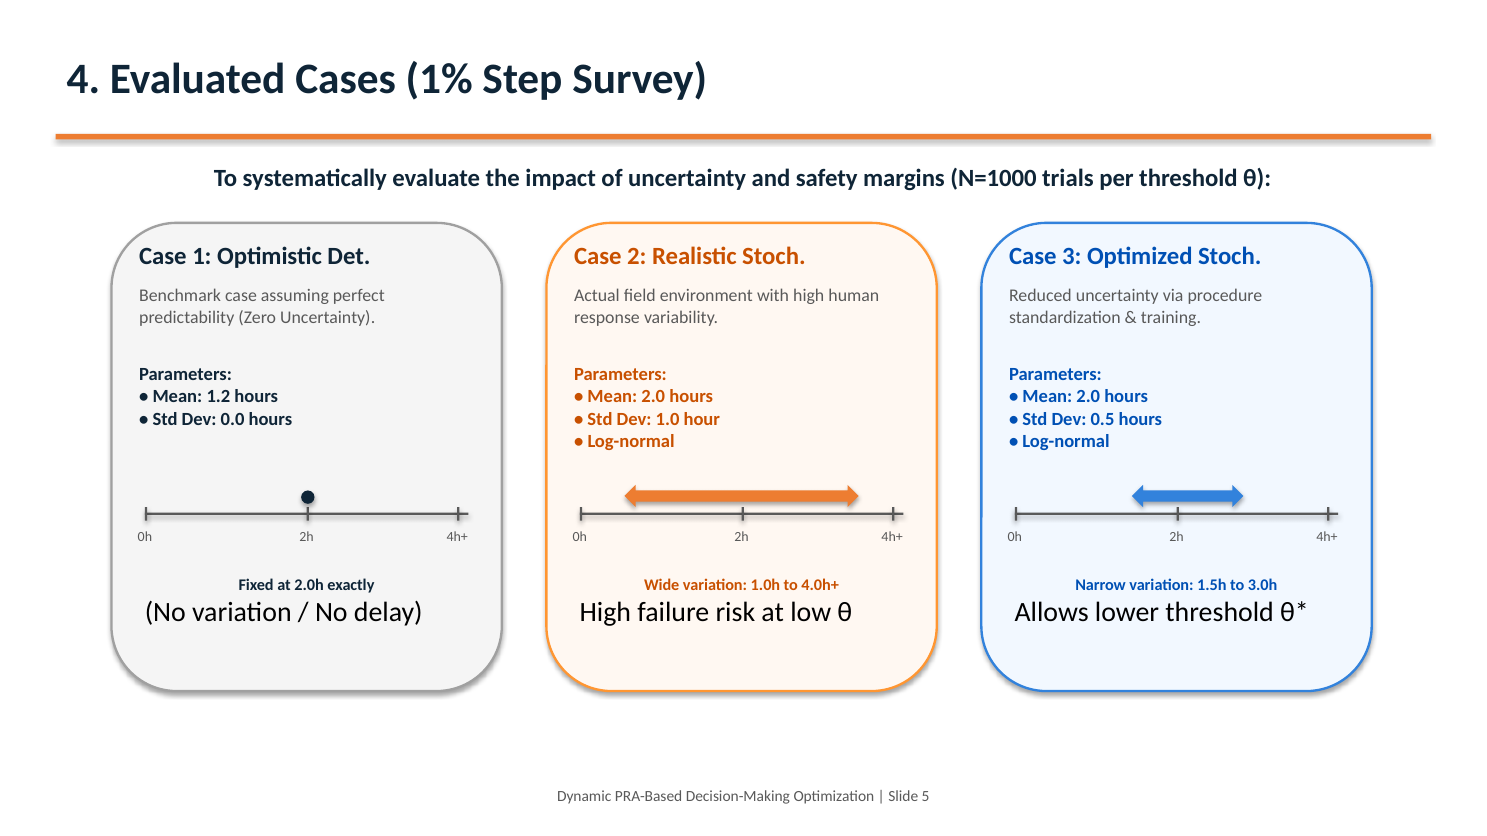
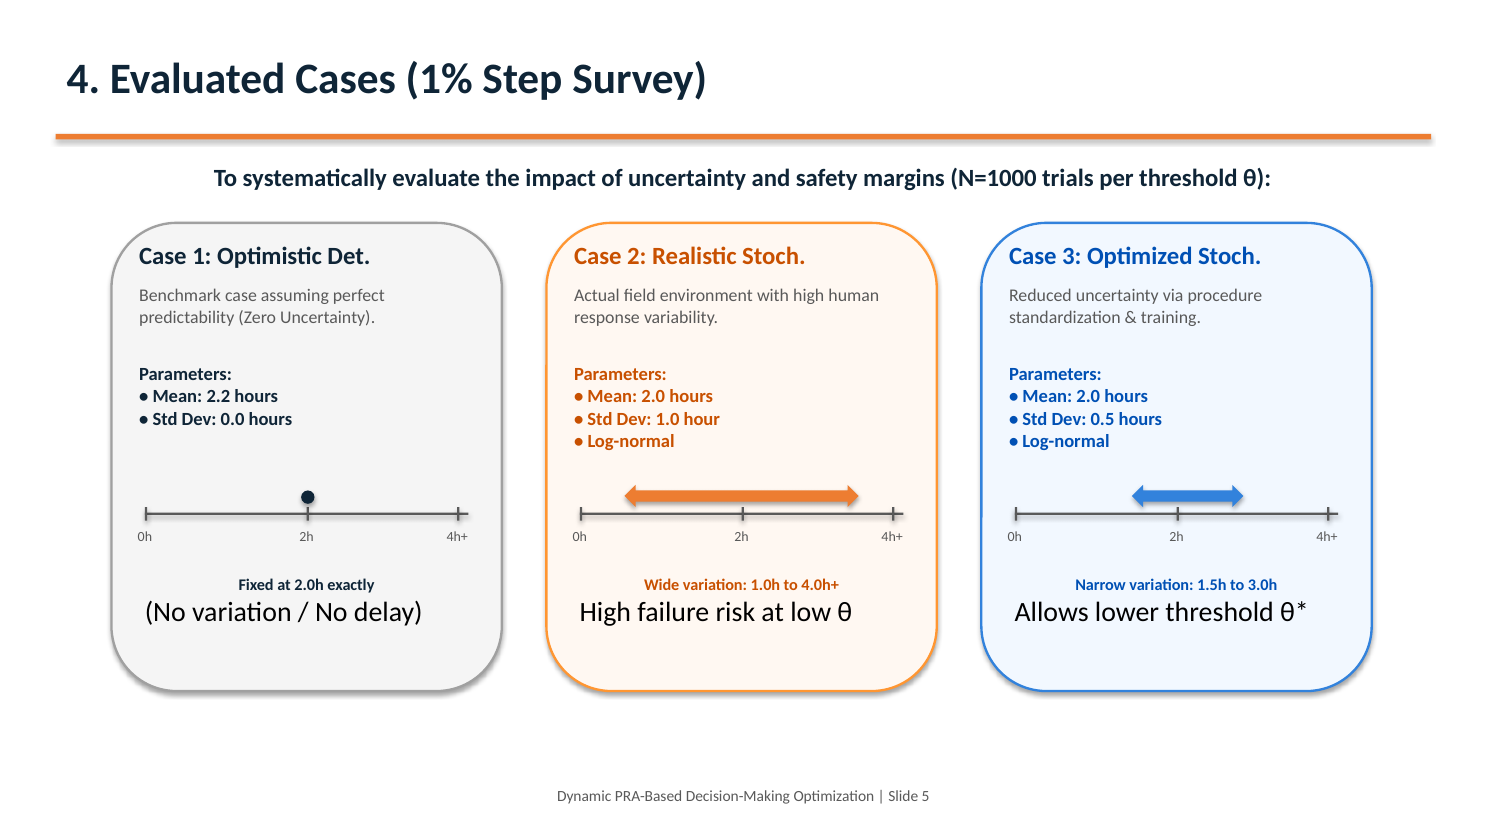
1.2: 1.2 -> 2.2 (218, 397)
